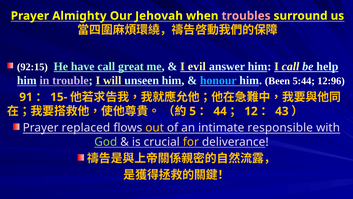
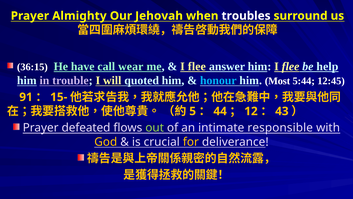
troubles colour: pink -> white (246, 16)
92:15: 92:15 -> 36:15 (32, 67)
great: great -> wear (131, 66)
evil: evil -> flee (197, 66)
him I call: call -> flee (291, 66)
unseen: unseen -> quoted (142, 80)
Been: Been -> Most (277, 81)
12:96: 12:96 -> 12:45 (331, 81)
replaced: replaced -> defeated (86, 128)
out colour: yellow -> light green (155, 128)
God colour: light green -> yellow (106, 142)
